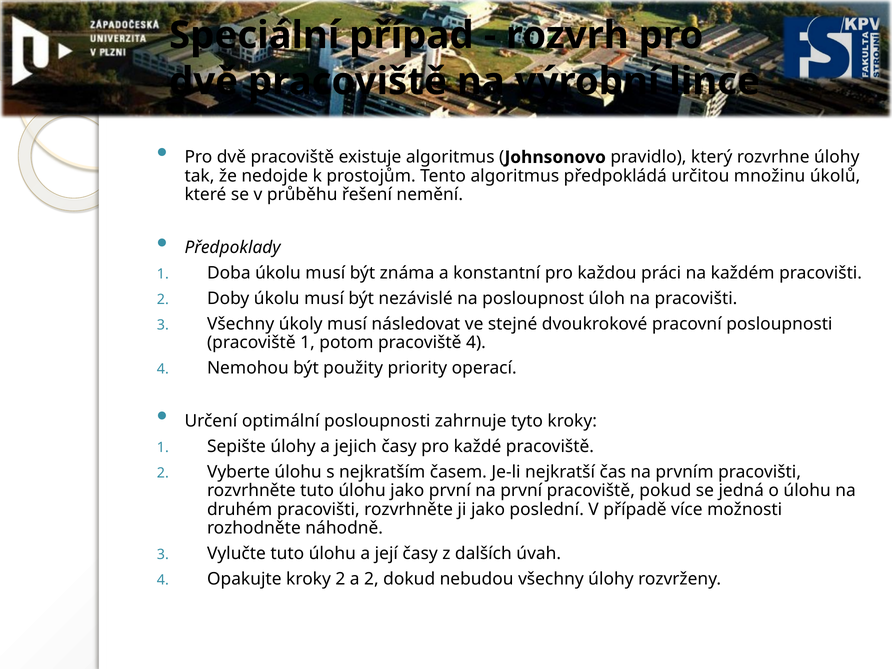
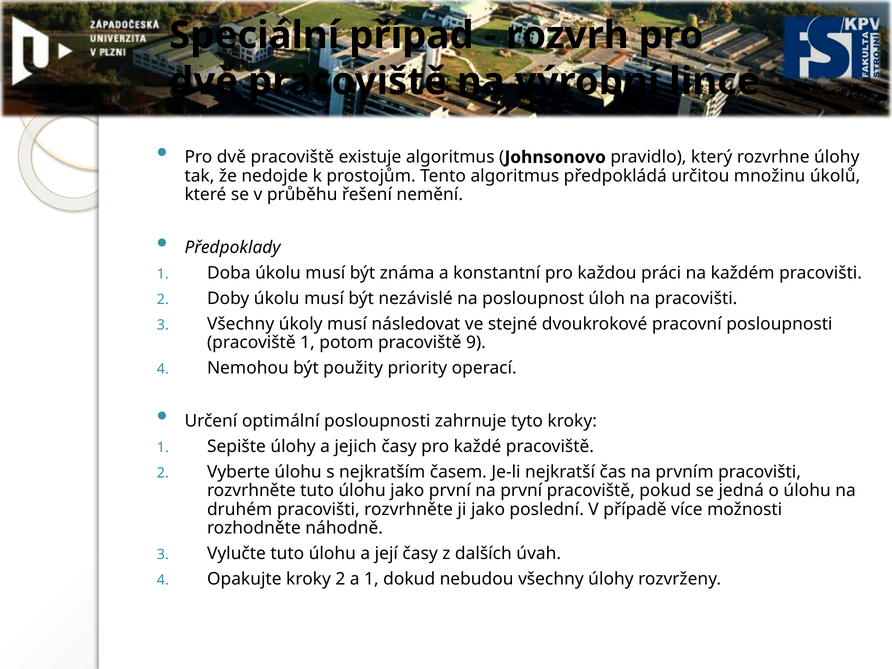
pracoviště 4: 4 -> 9 (476, 343)
a 2: 2 -> 1 (371, 579)
